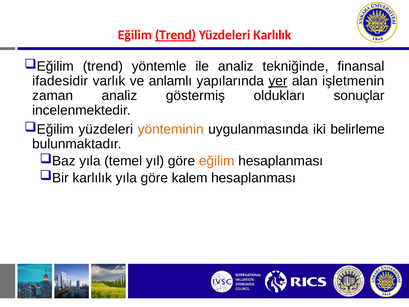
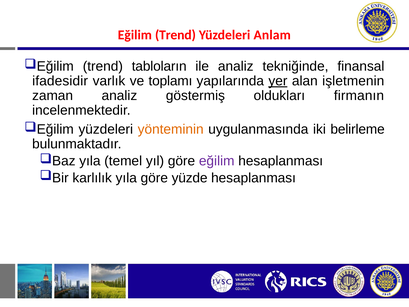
Trend underline: present -> none (175, 35)
Yüzdeleri Karlılık: Karlılık -> Anlam (272, 35)
yöntemle: yöntemle -> tabloların (159, 66)
anlamlı: anlamlı -> toplamı (170, 81)
sonuçlar: sonuçlar -> firmanın (359, 96)
eğilim colour: orange -> purple (217, 161)
kalem: kalem -> yüzde (190, 178)
